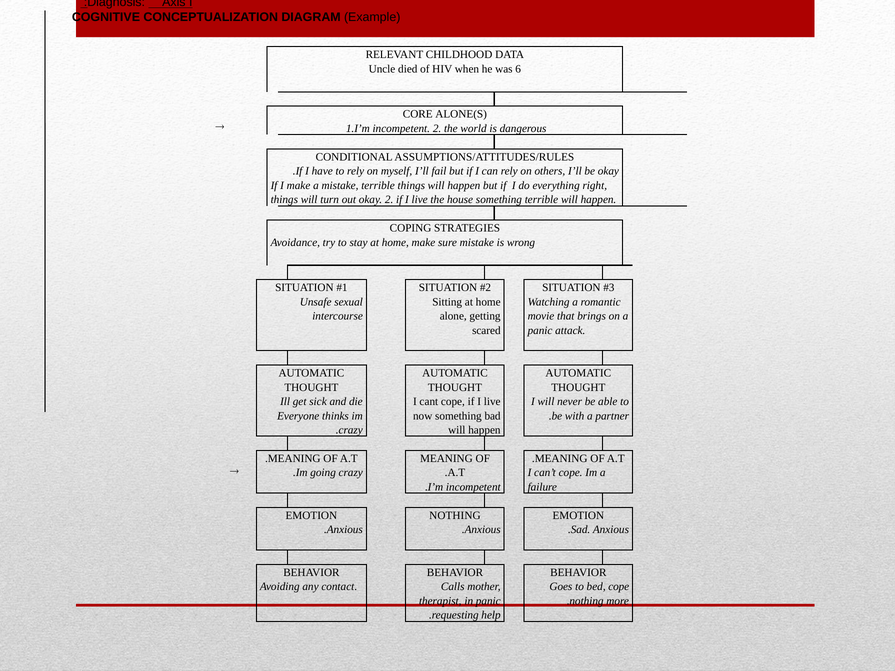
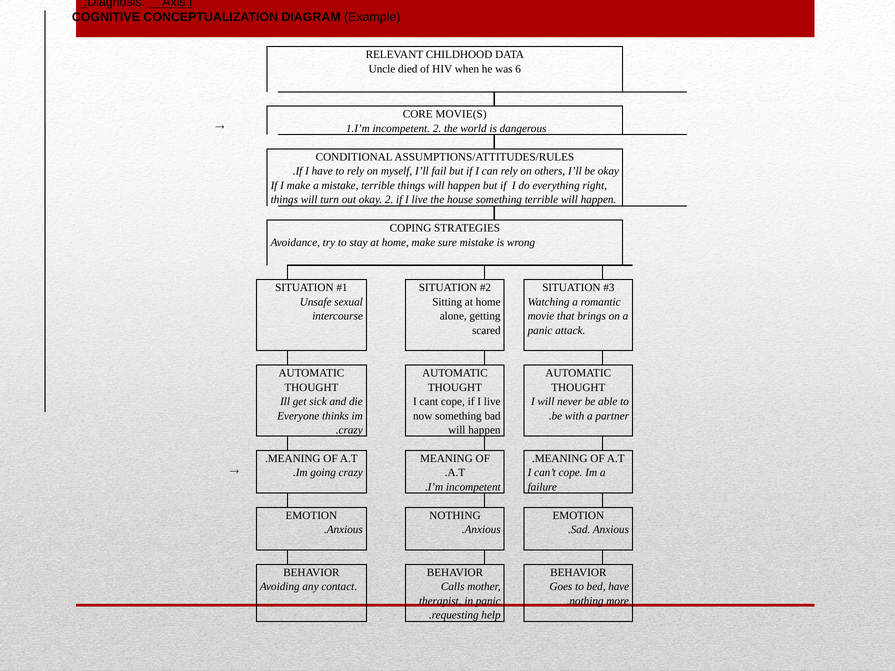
ALONE(S: ALONE(S -> MOVIE(S (461, 114)
bed cope: cope -> have (619, 587)
